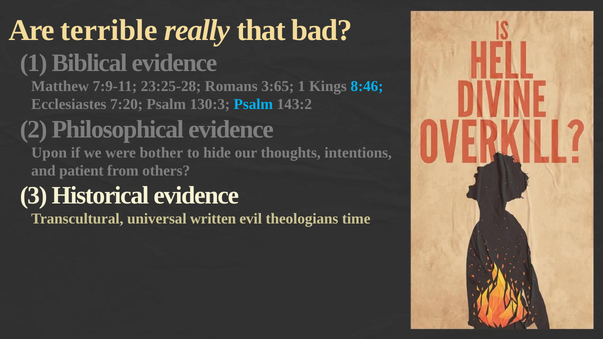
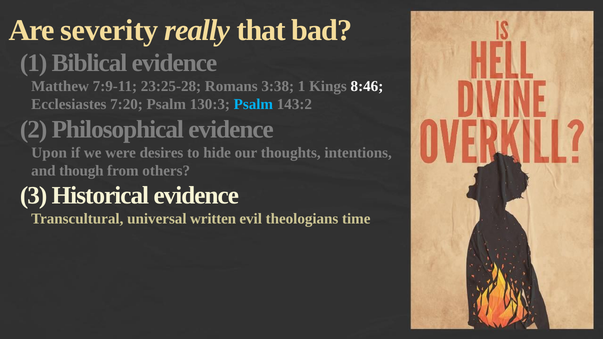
terrible: terrible -> severity (109, 30)
3:65: 3:65 -> 3:38 (278, 86)
8:46 colour: light blue -> white (367, 86)
bother: bother -> desires (162, 153)
patient: patient -> though (81, 171)
